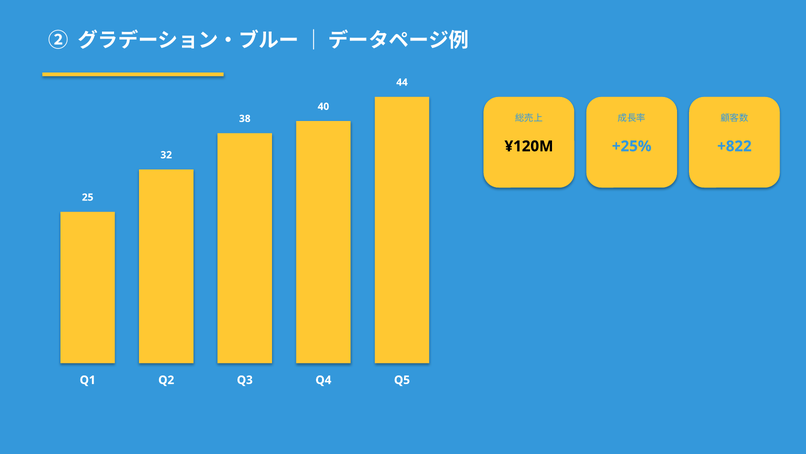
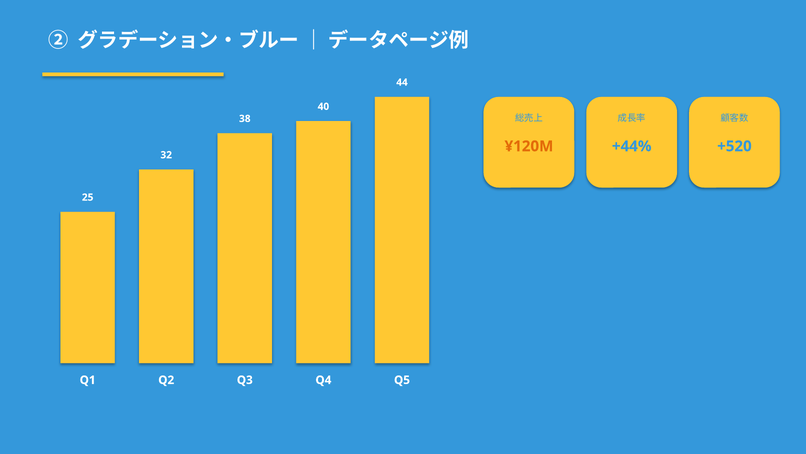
¥120M colour: black -> orange (529, 146)
+25%: +25% -> +44% (632, 146)
+822: +822 -> +520 (734, 146)
